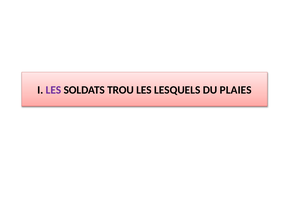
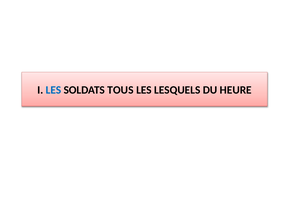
LES colour: purple -> blue (53, 90)
TROU: TROU -> TOUS (120, 90)
PLAIES: PLAIES -> HEURE (236, 90)
